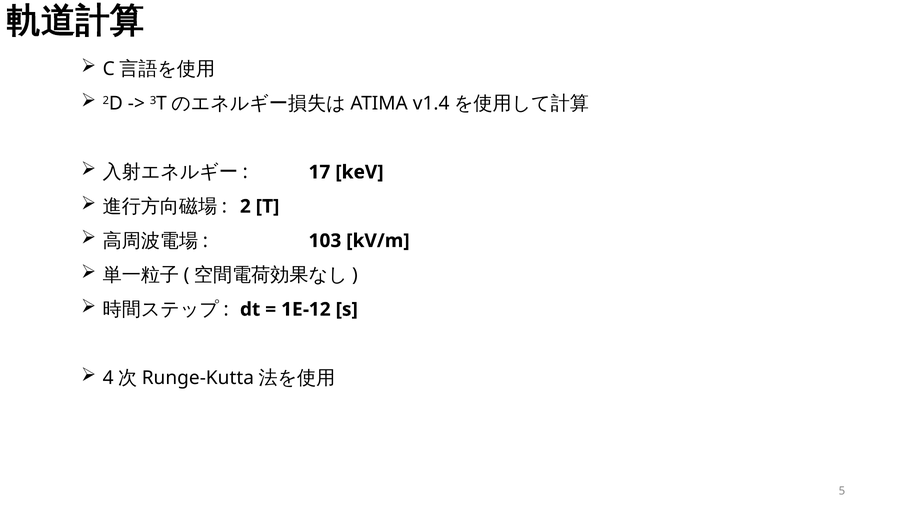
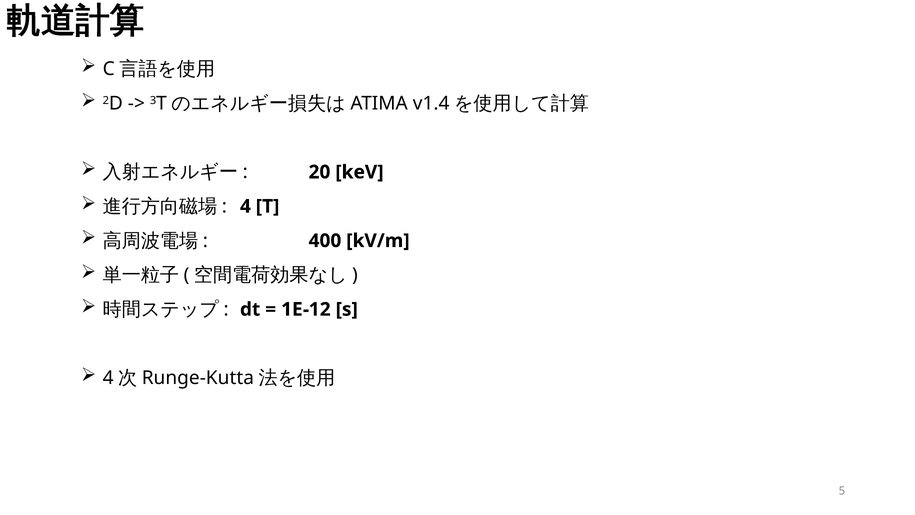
17: 17 -> 20 (319, 172)
2: 2 -> 4 (245, 206)
103: 103 -> 400 (325, 241)
